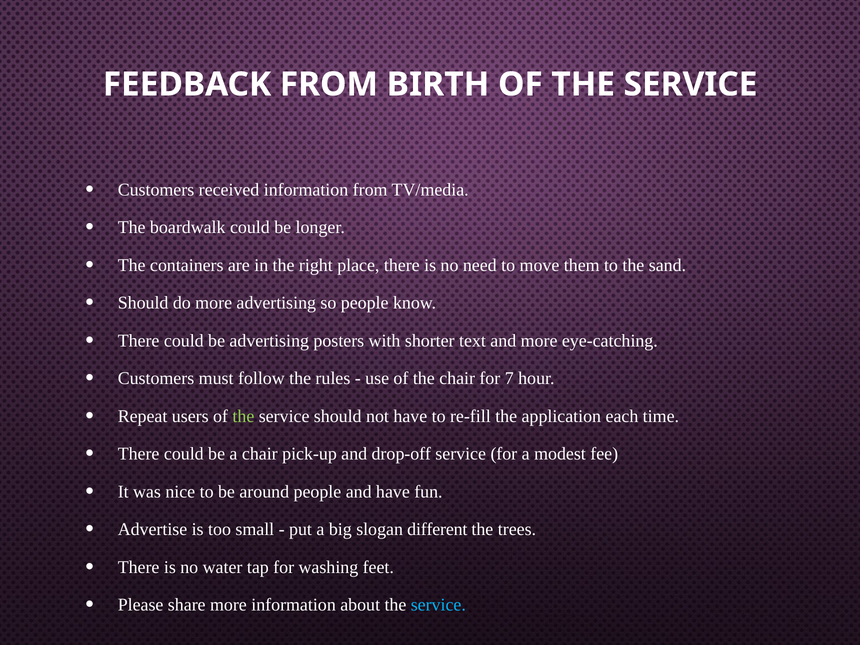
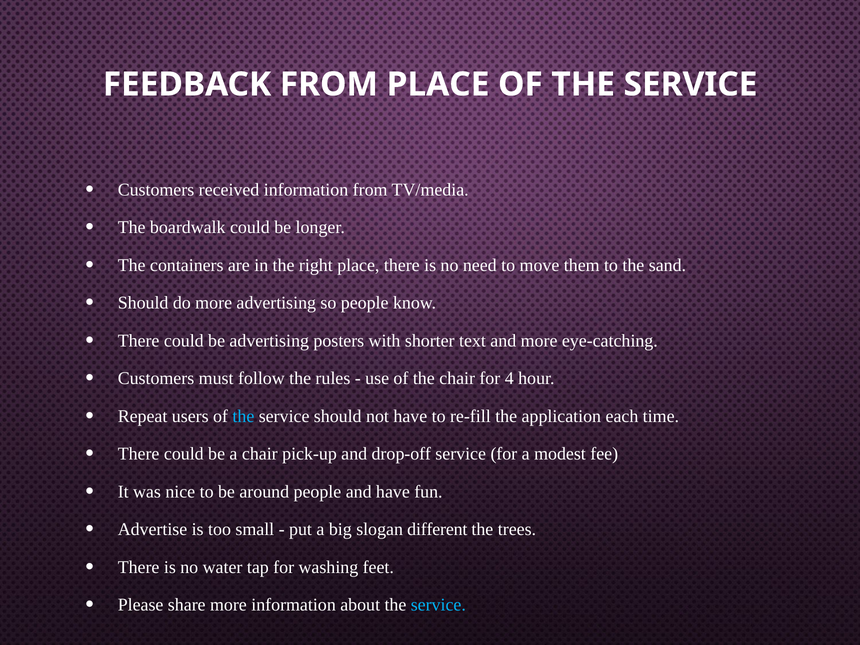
FROM BIRTH: BIRTH -> PLACE (438, 84)
7: 7 -> 4 (509, 379)
the colour: light green -> light blue (243, 416)
